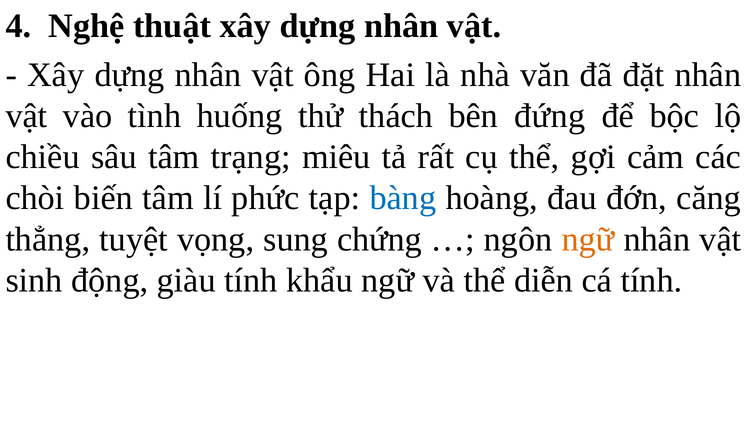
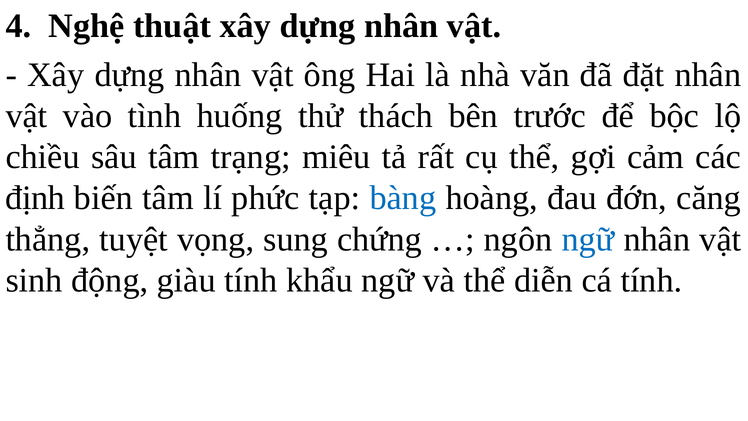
đứng: đứng -> trước (550, 116)
chòi: chòi -> định (35, 198)
ngữ colour: orange -> blue (588, 239)
